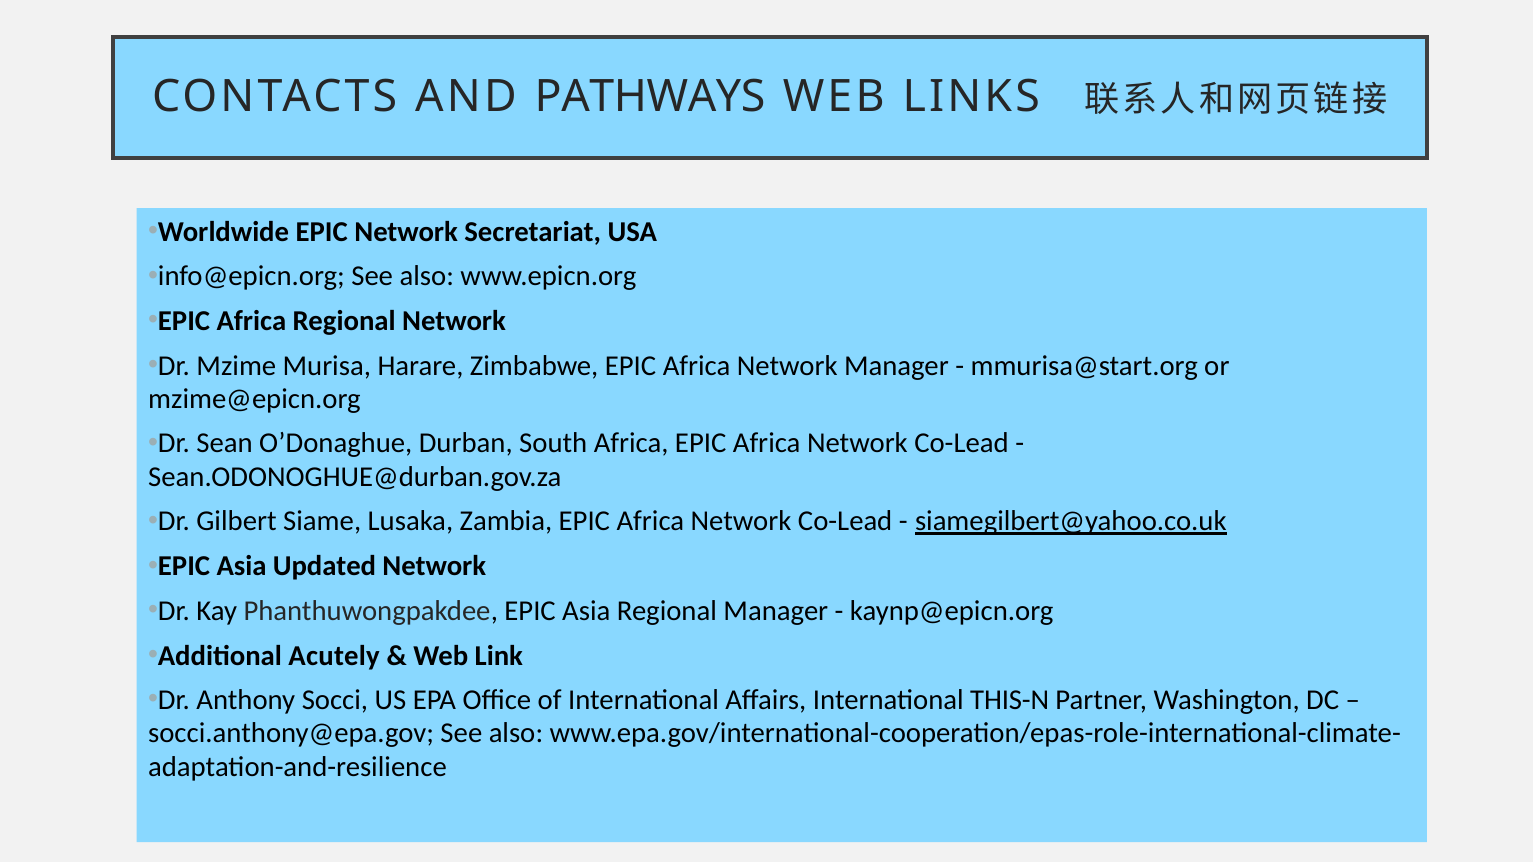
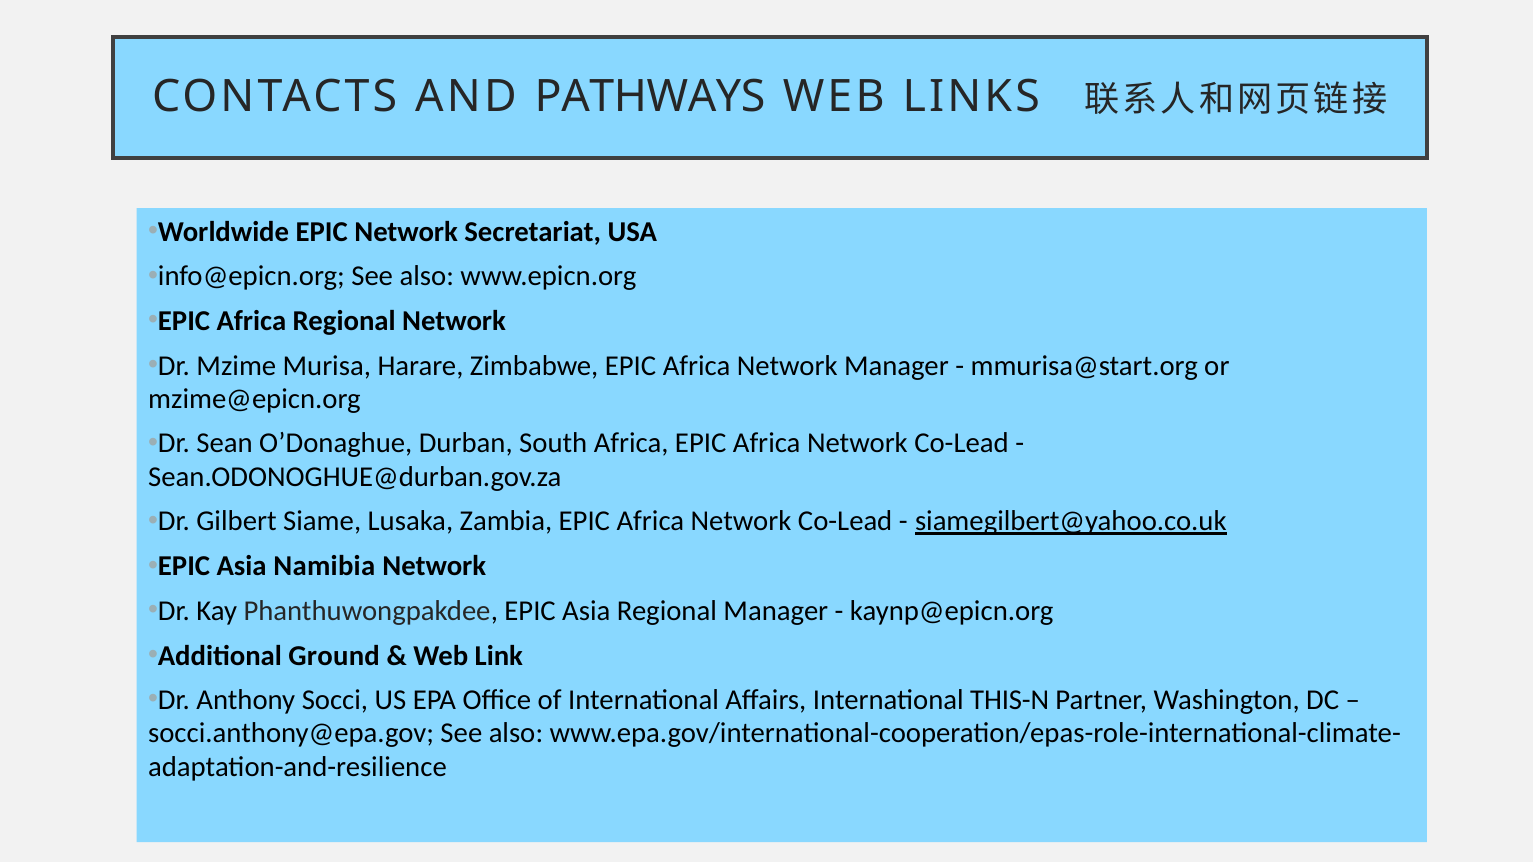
Updated: Updated -> Namibia (324, 567)
Acutely: Acutely -> Ground (334, 656)
